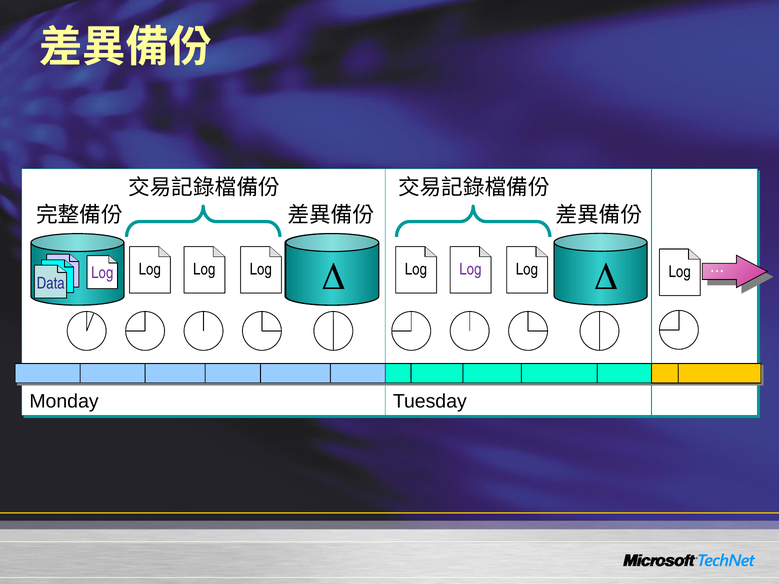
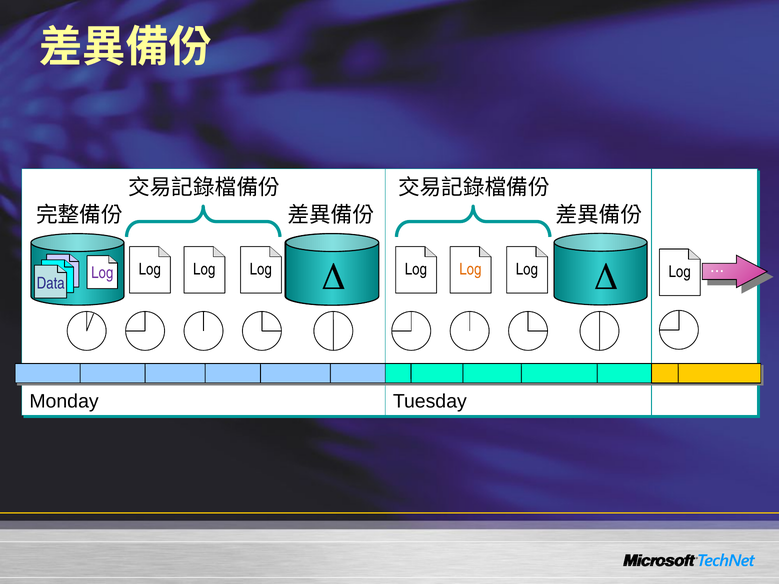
Log colour: purple -> orange (470, 270)
